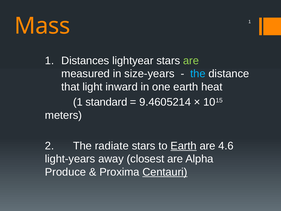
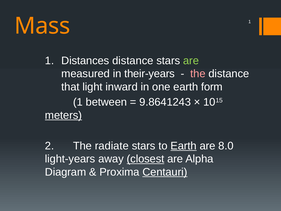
Distances lightyear: lightyear -> distance (133, 61)
size-years: size-years -> their-years (150, 74)
the colour: light blue -> pink (198, 74)
heat: heat -> form (212, 87)
standard: standard -> between (106, 102)
9.4605214: 9.4605214 -> 9.8641243 (165, 102)
meters underline: none -> present (63, 115)
4.6: 4.6 -> 8.0 (226, 146)
closest underline: none -> present (146, 159)
Produce: Produce -> Diagram (66, 172)
